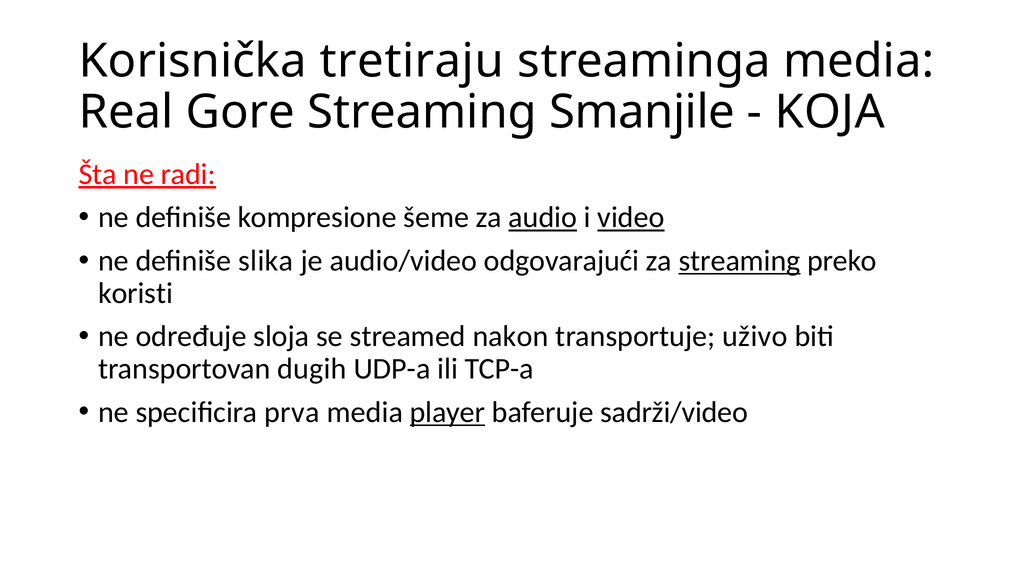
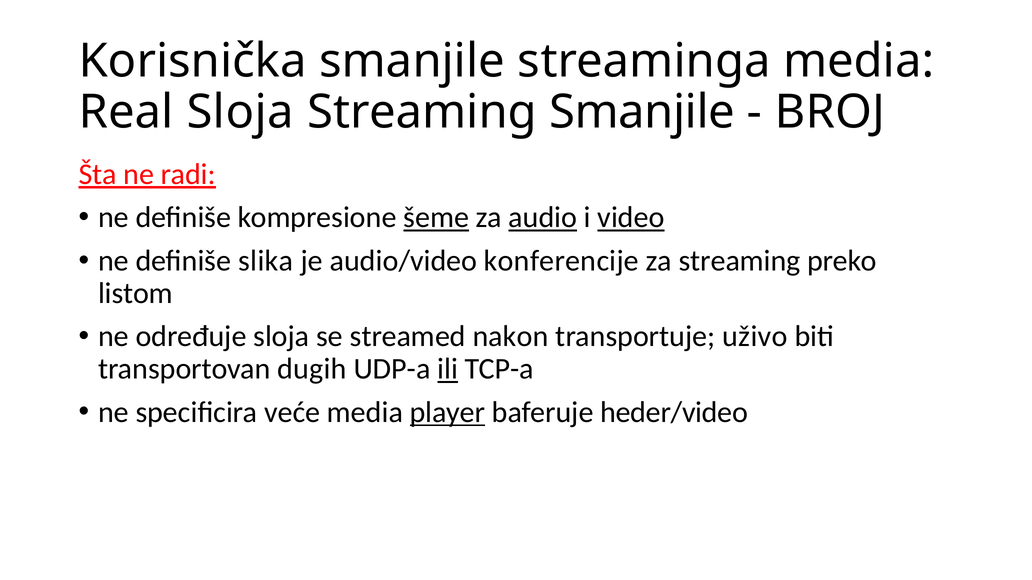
Korisnička tretiraju: tretiraju -> smanjile (412, 61)
Real Gore: Gore -> Sloja (240, 112)
KOJA: KOJA -> BROJ (830, 112)
šeme underline: none -> present (436, 218)
odgovarajući: odgovarajući -> konferencije (561, 261)
streaming underline: present -> none (740, 261)
koristi: koristi -> listom (136, 294)
ili underline: none -> present (448, 369)
prva: prva -> veće (292, 413)
sadrži/video: sadrži/video -> heder/video (674, 413)
